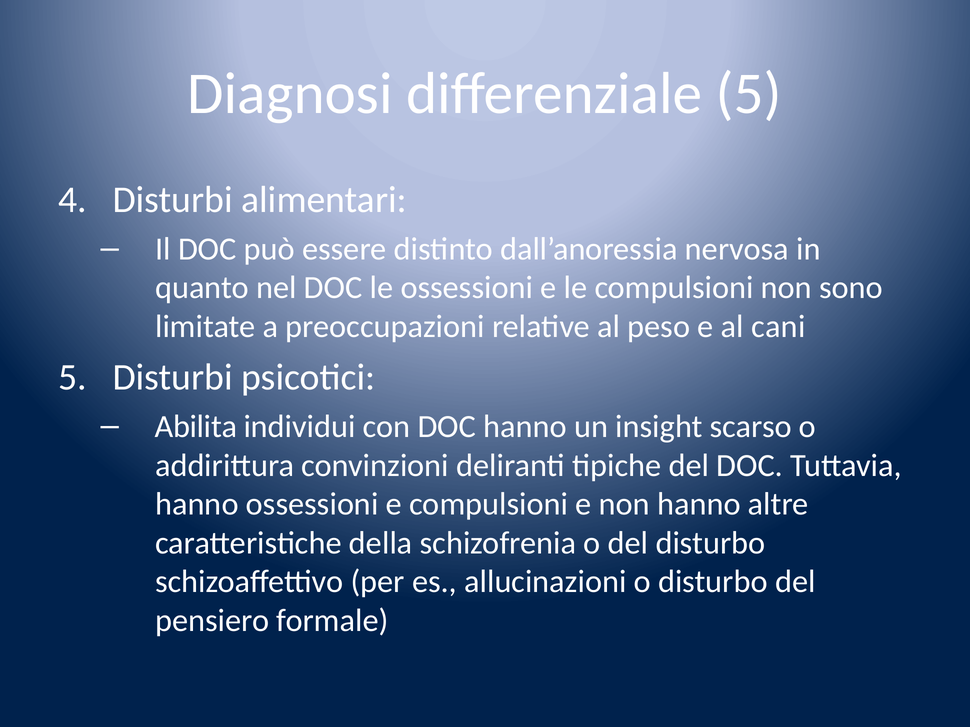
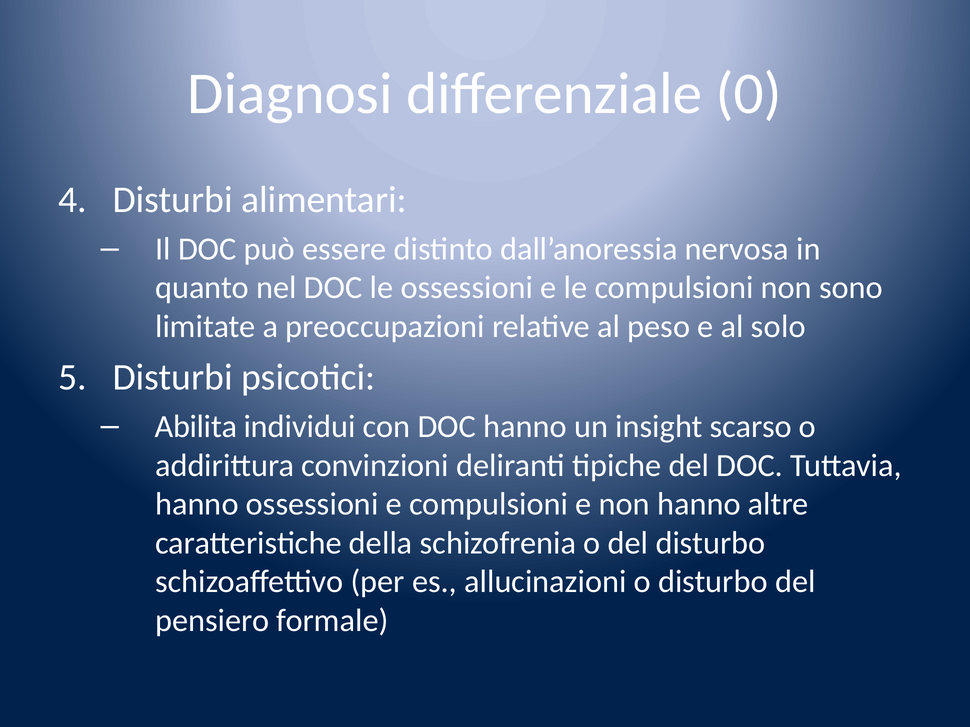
differenziale 5: 5 -> 0 (749, 94)
cani: cani -> solo (778, 327)
